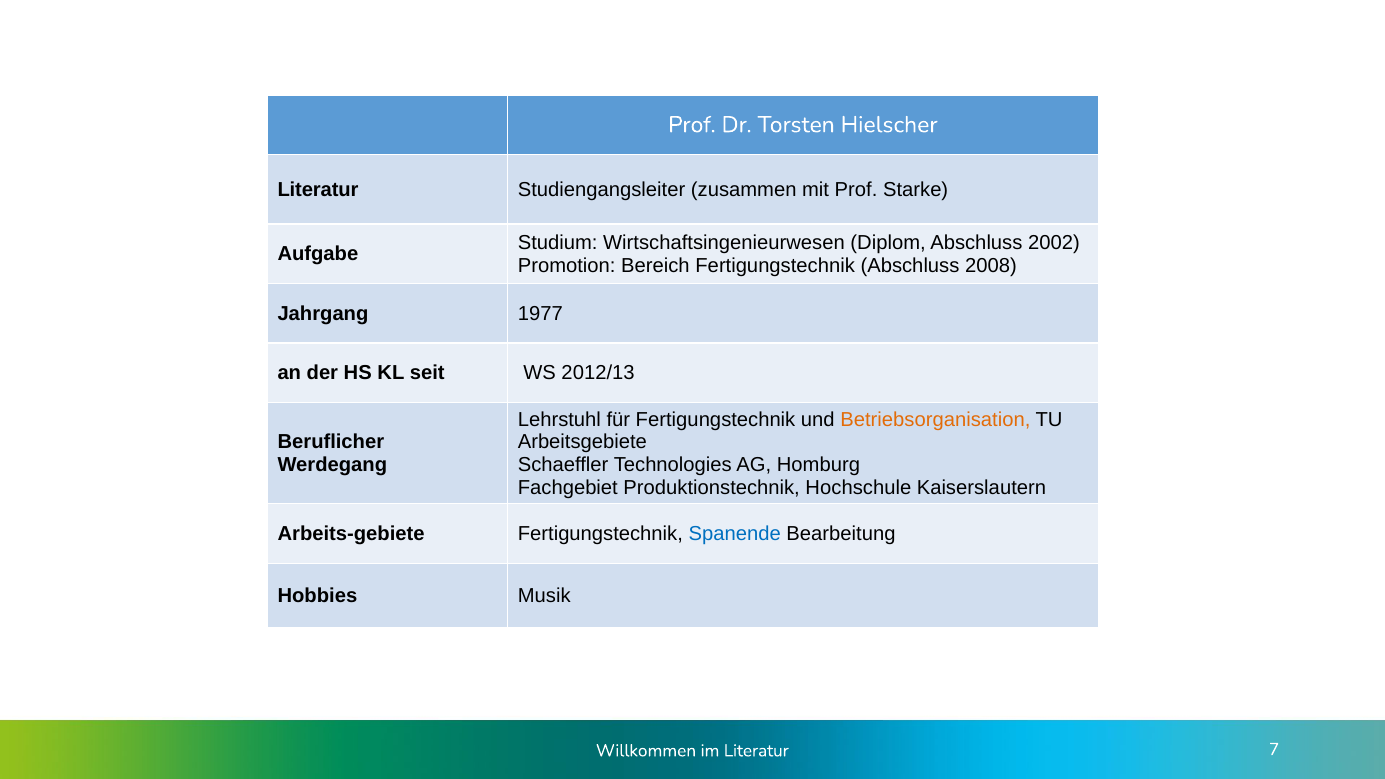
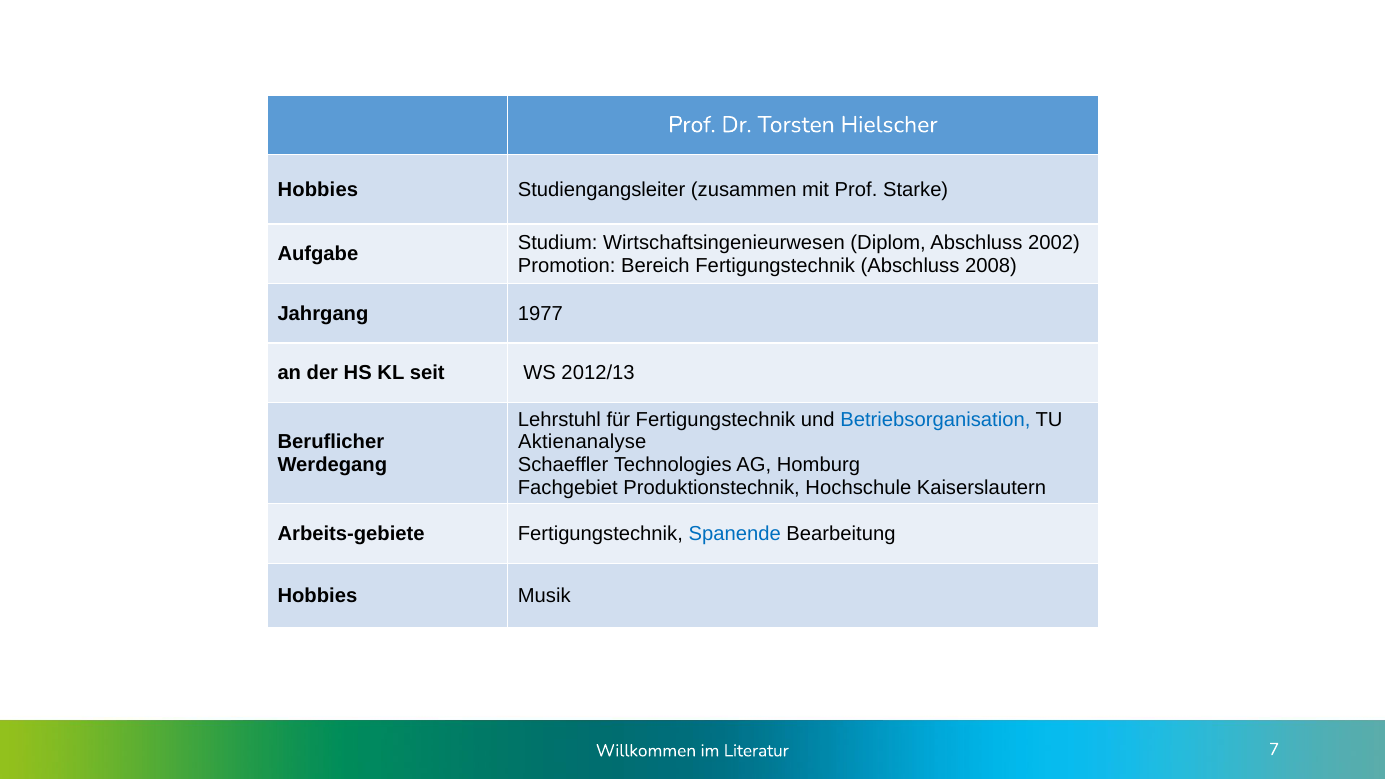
Literatur: Literatur -> Hobbies (318, 190)
Betriebsorganisation colour: orange -> blue (935, 419)
Arbeitsgebiete: Arbeitsgebiete -> Aktienanalyse (582, 442)
